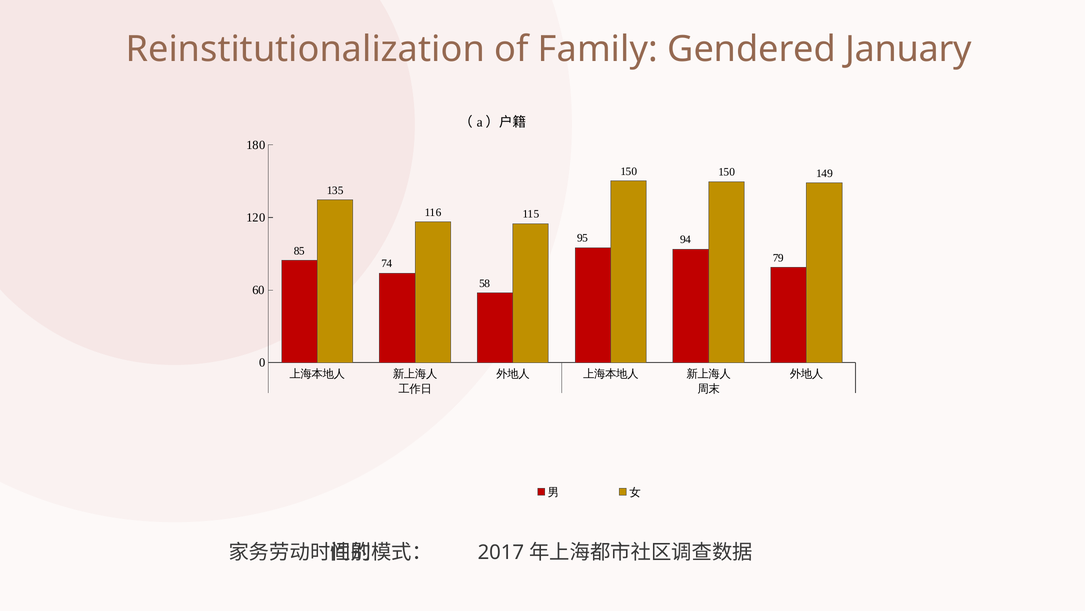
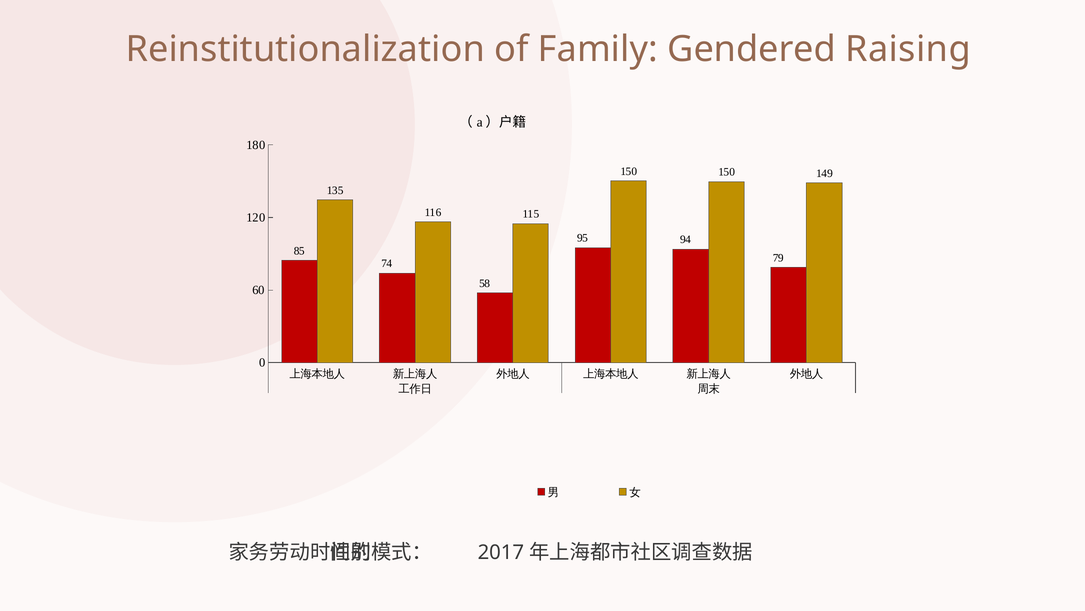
January: January -> Raising (908, 49)
